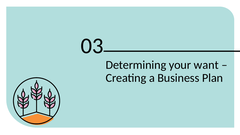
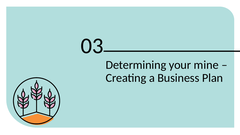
want: want -> mine (206, 65)
